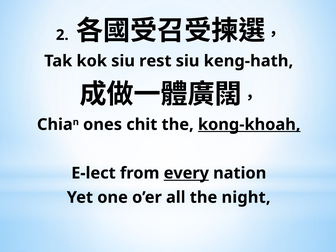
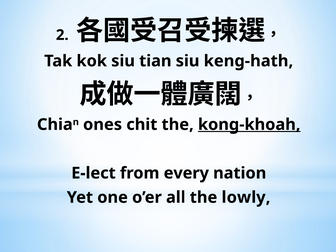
rest: rest -> tian (155, 61)
every underline: present -> none (186, 173)
night: night -> lowly (246, 197)
